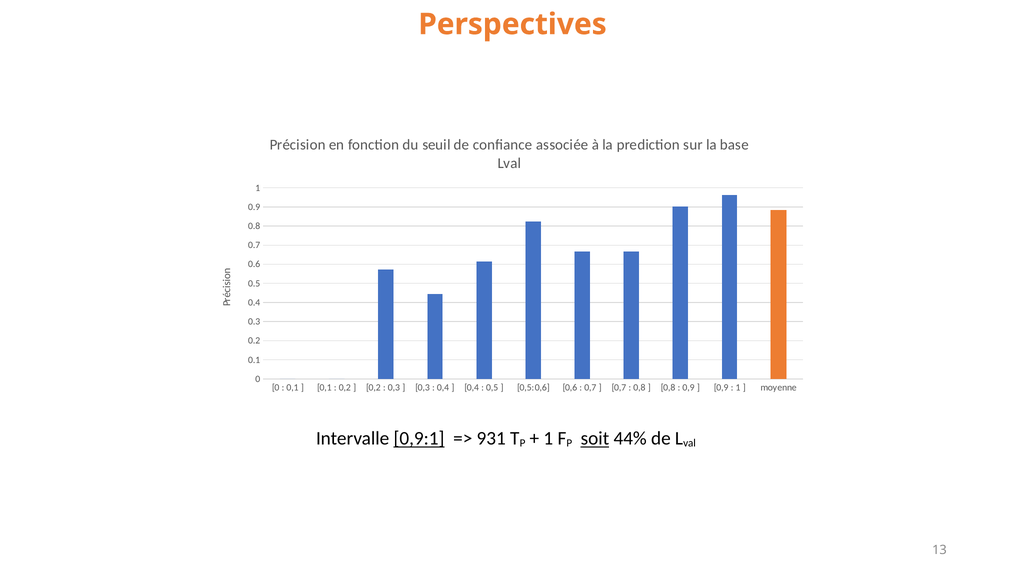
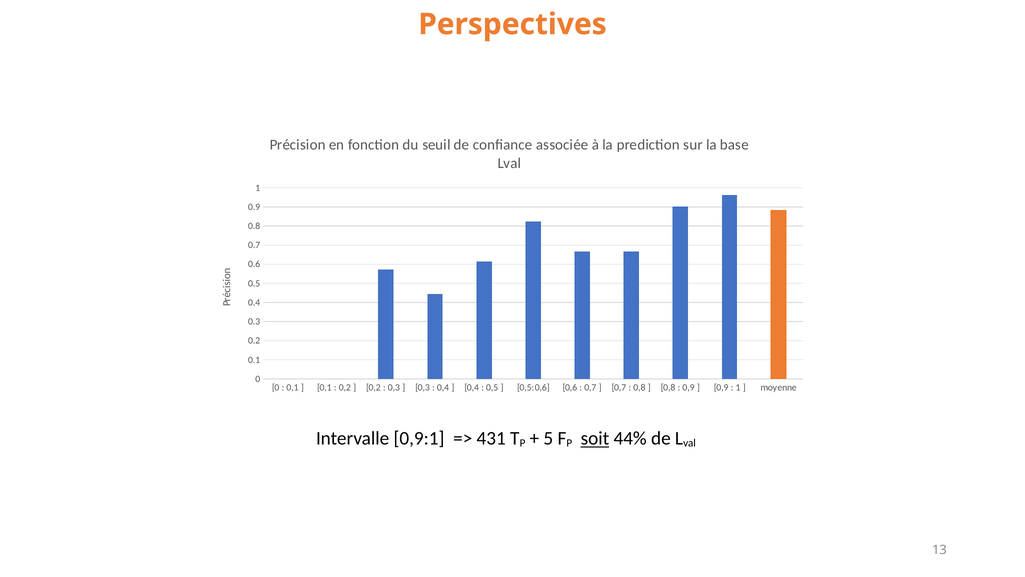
0,9:1 underline: present -> none (419, 438)
931: 931 -> 431 (491, 438)
1: 1 -> 5 (548, 438)
